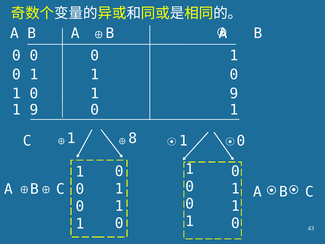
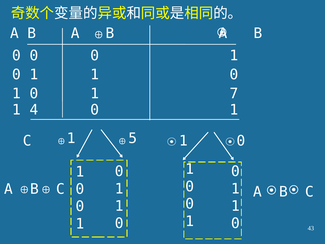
0 1 9: 9 -> 7 (234, 93)
9: 9 -> 4 (34, 110)
8: 8 -> 5 (133, 138)
